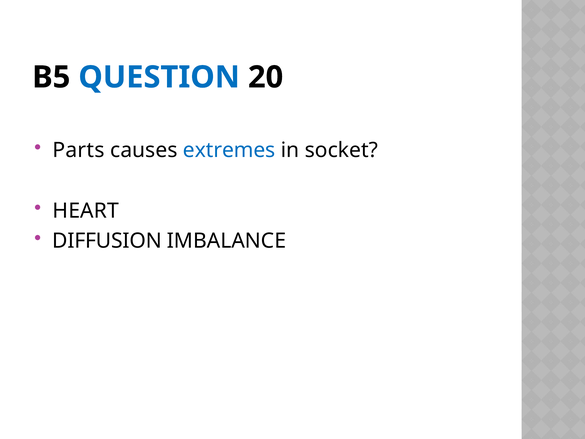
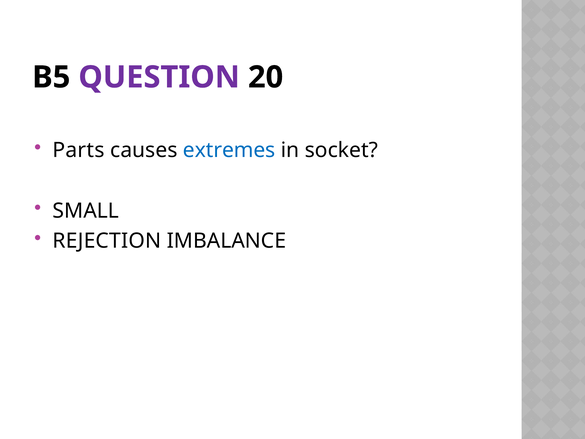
QUESTION colour: blue -> purple (159, 77)
HEART: HEART -> SMALL (86, 211)
DIFFUSION: DIFFUSION -> REJECTION (107, 241)
